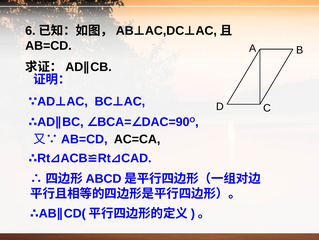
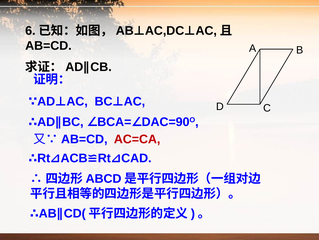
AC=CA colour: black -> red (137, 139)
